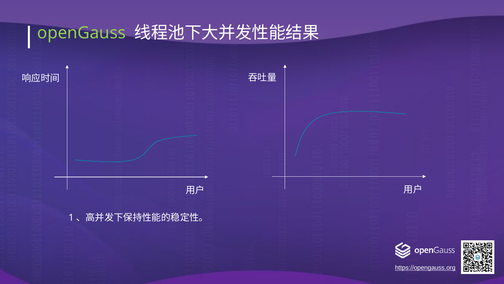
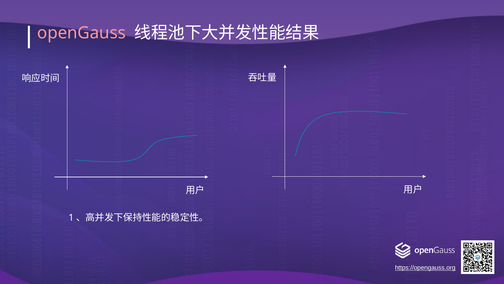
openGauss colour: light green -> pink (82, 33)
